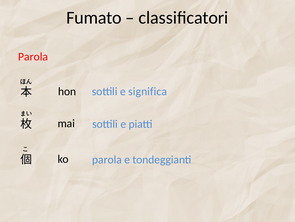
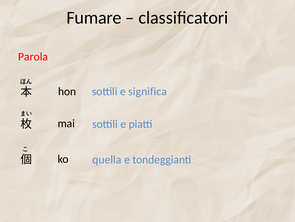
Fumato: Fumato -> Fumare (94, 18)
parola: parola -> quella (107, 159)
